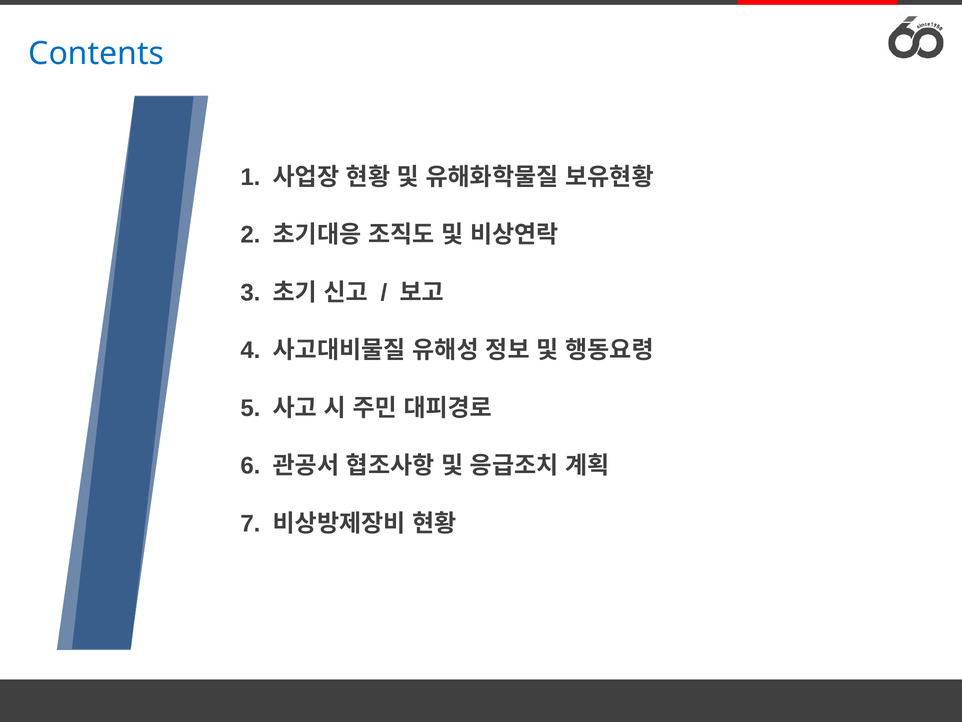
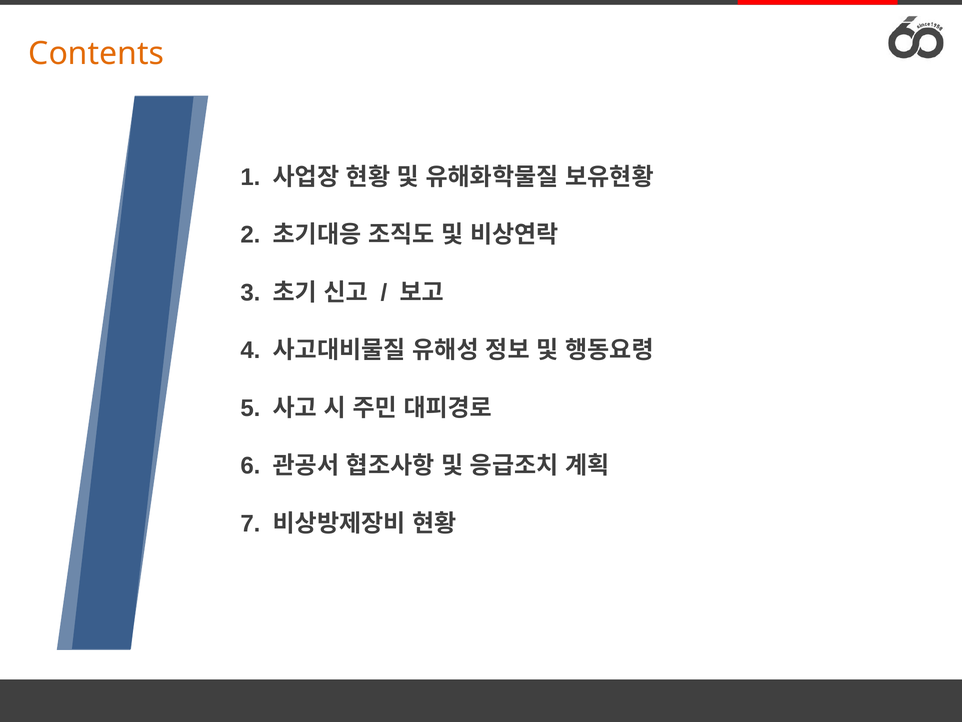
Contents colour: blue -> orange (96, 54)
